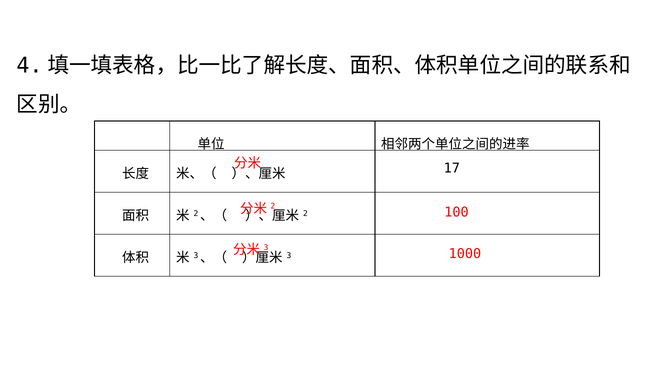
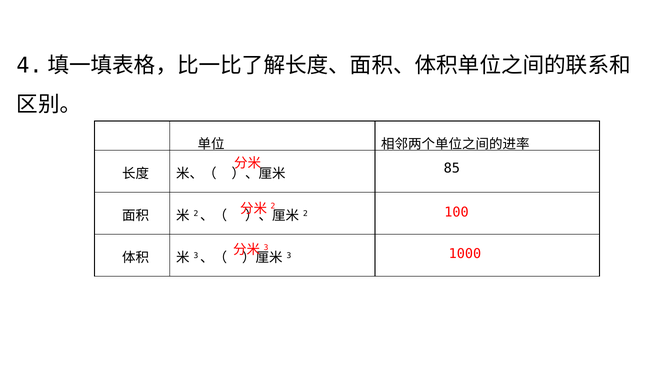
17: 17 -> 85 (452, 168)
